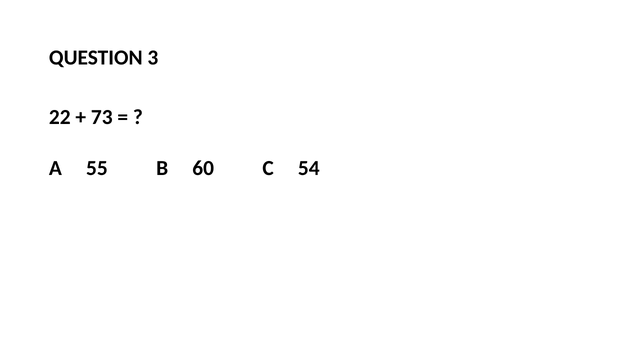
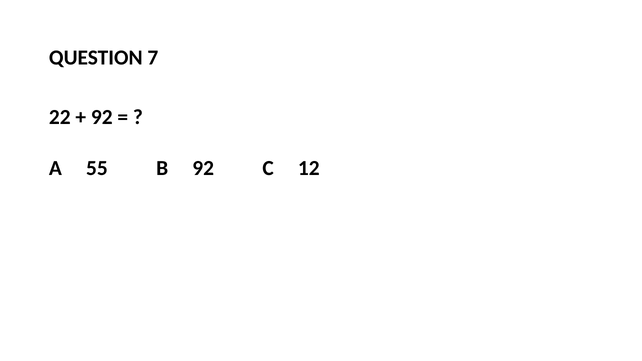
3: 3 -> 7 (153, 58)
73: 73 -> 92 (102, 117)
B 60: 60 -> 92 (203, 168)
54: 54 -> 12 (309, 168)
